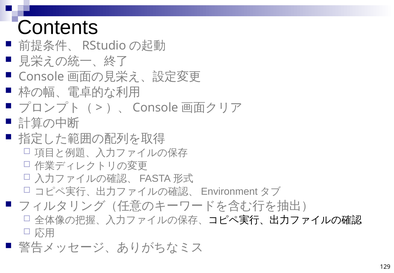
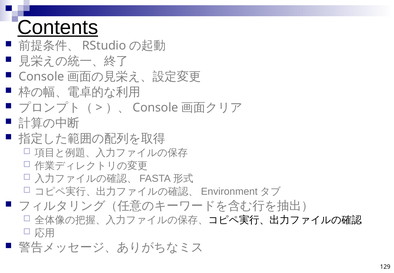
Contents underline: none -> present (58, 27)
